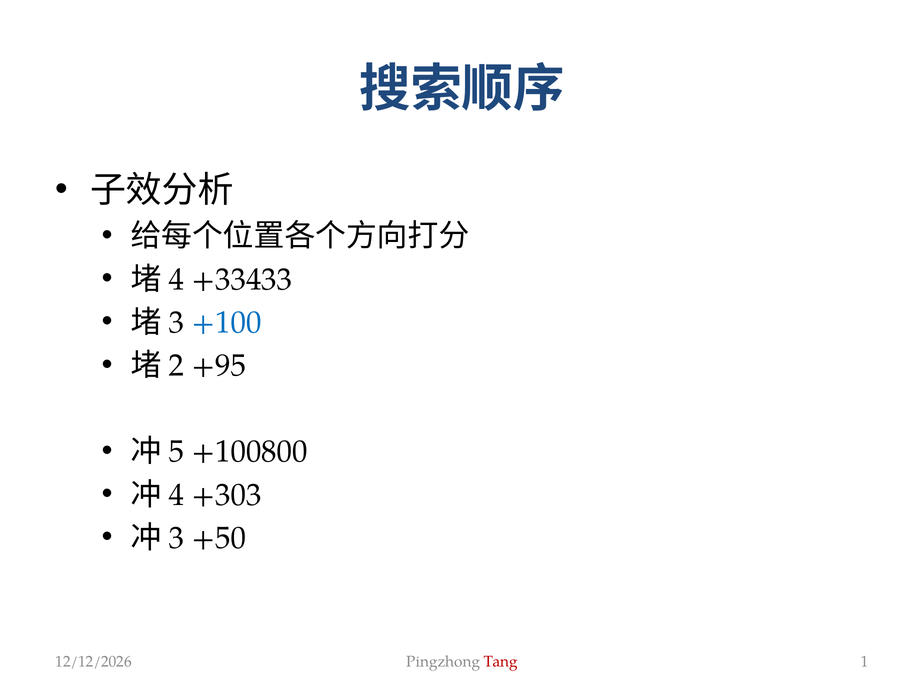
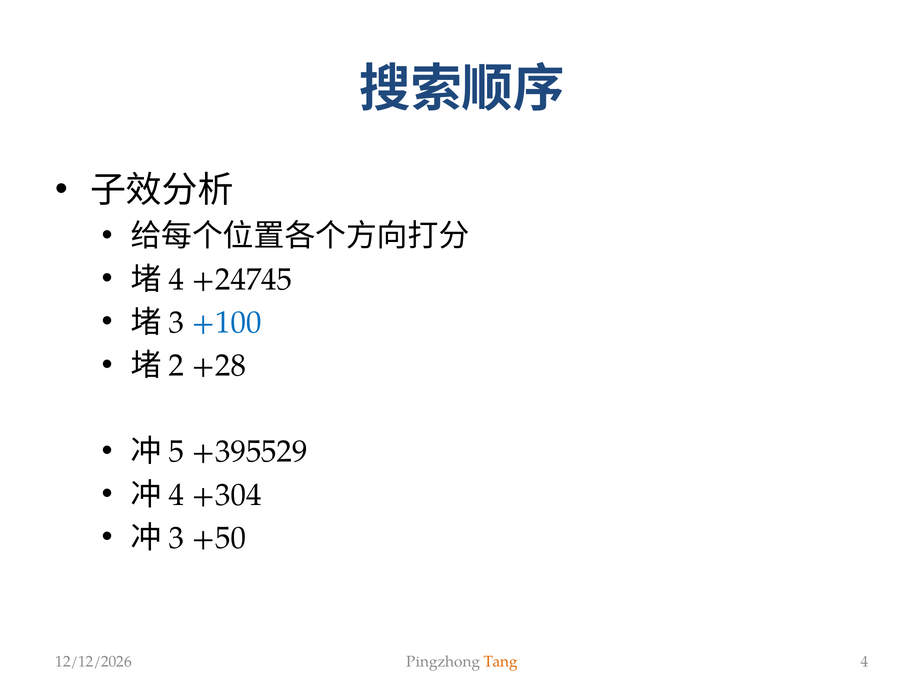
+33433: +33433 -> +24745 (242, 279)
+95: +95 -> +28 (219, 366)
+100800: +100800 -> +395529 (250, 452)
+303: +303 -> +304 (227, 495)
Tang colour: red -> orange (501, 662)
1: 1 -> 4 (865, 662)
